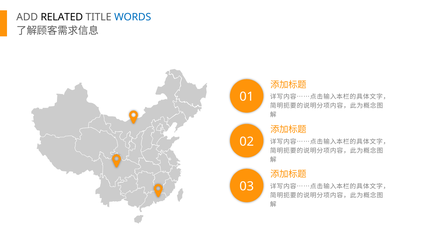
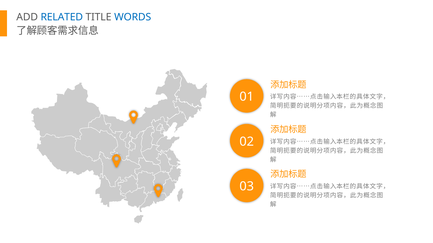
RELATED colour: black -> blue (62, 17)
